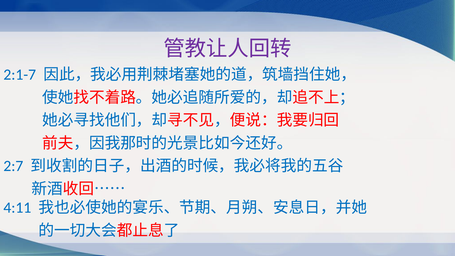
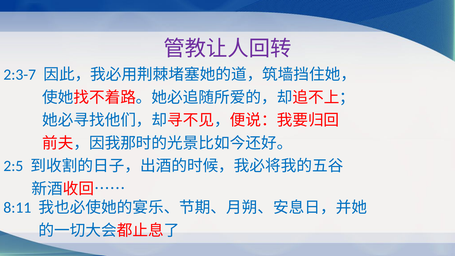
2:1-7: 2:1-7 -> 2:3-7 (20, 75)
2:7: 2:7 -> 2:5 (13, 166)
4:11: 4:11 -> 8:11 (17, 208)
